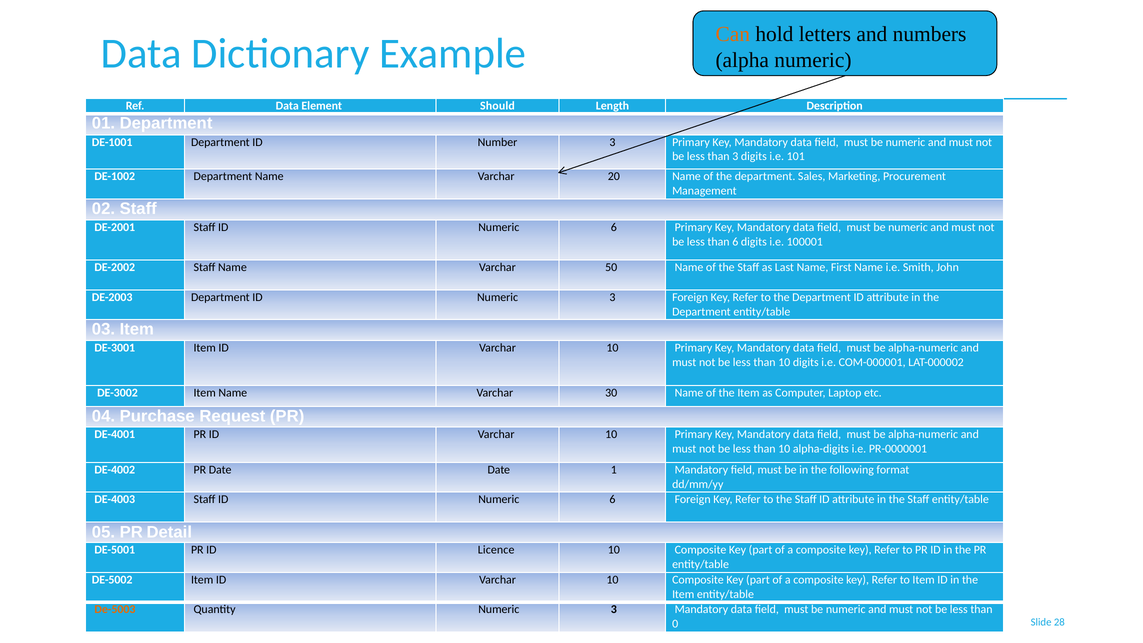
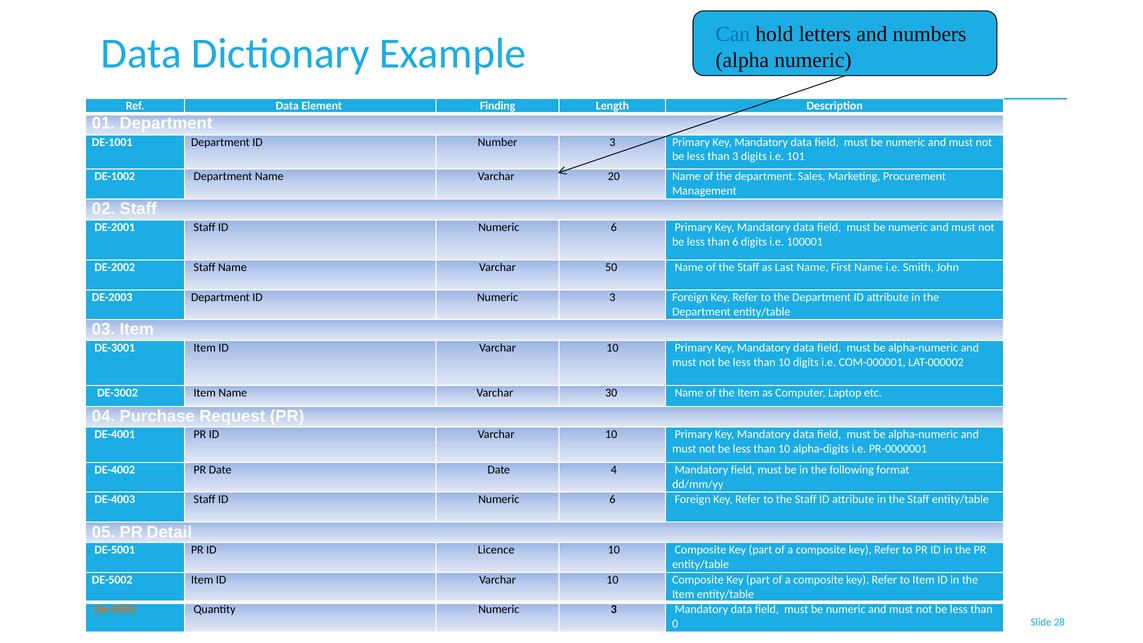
Can colour: orange -> blue (733, 34)
Should: Should -> Finding (498, 106)
1: 1 -> 4 (614, 470)
